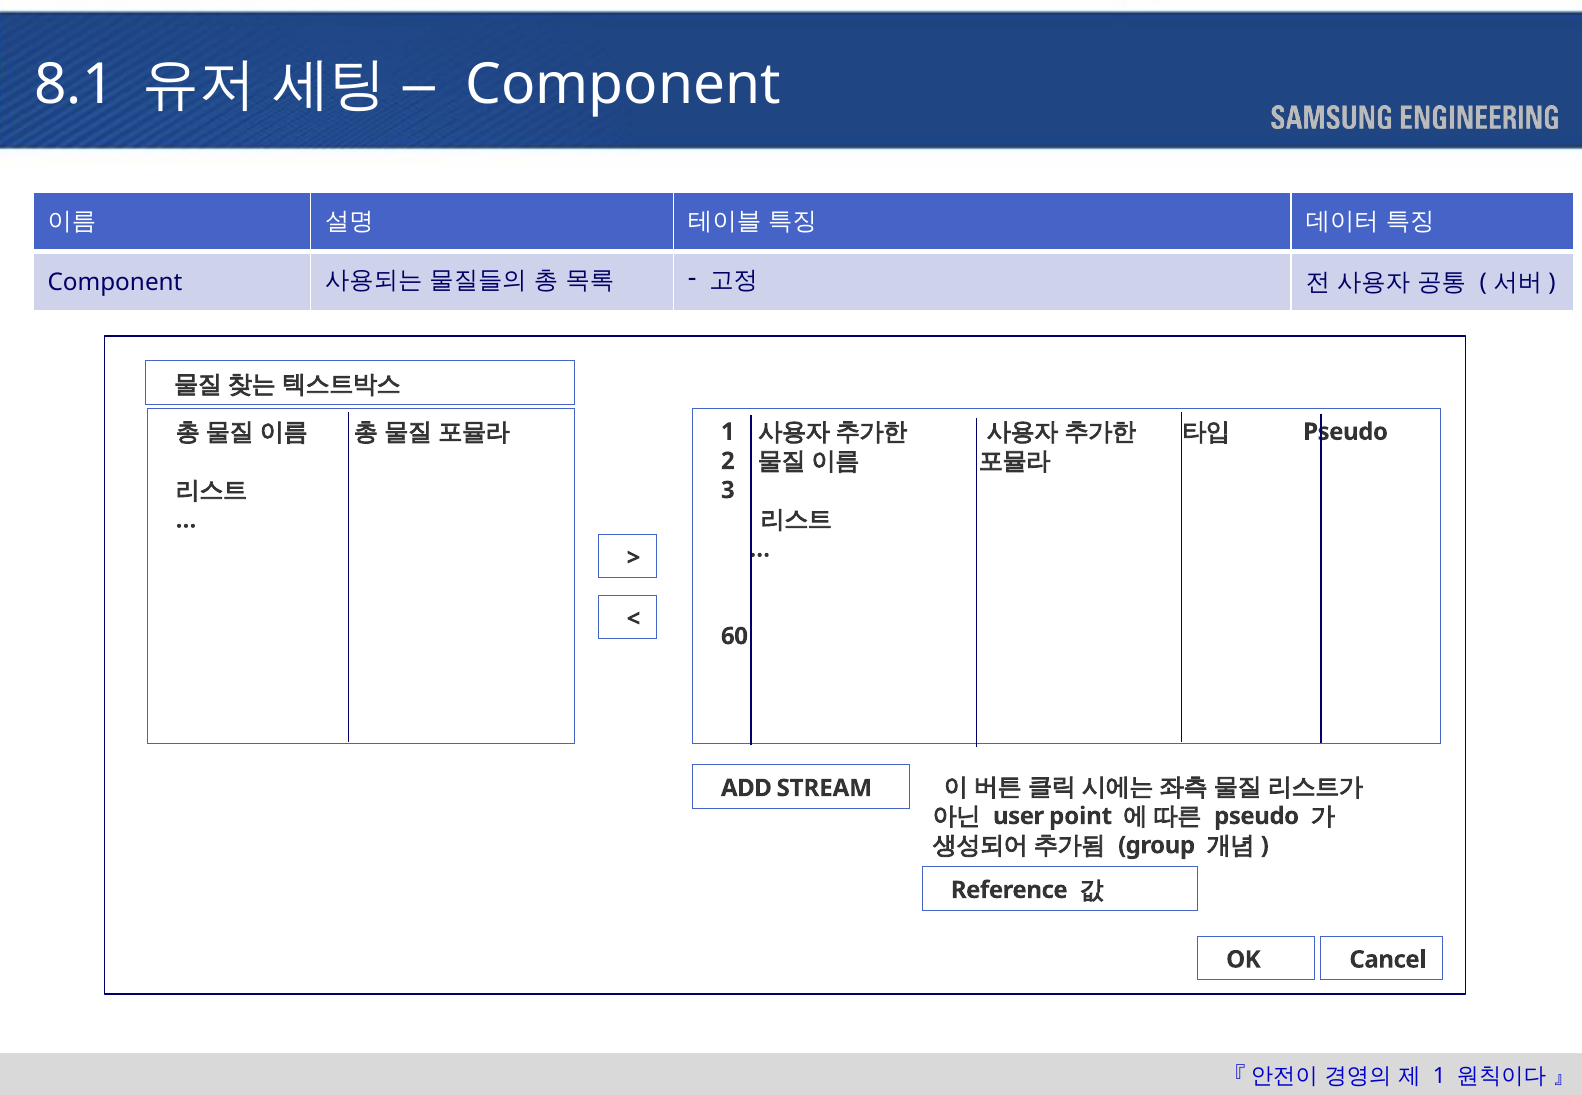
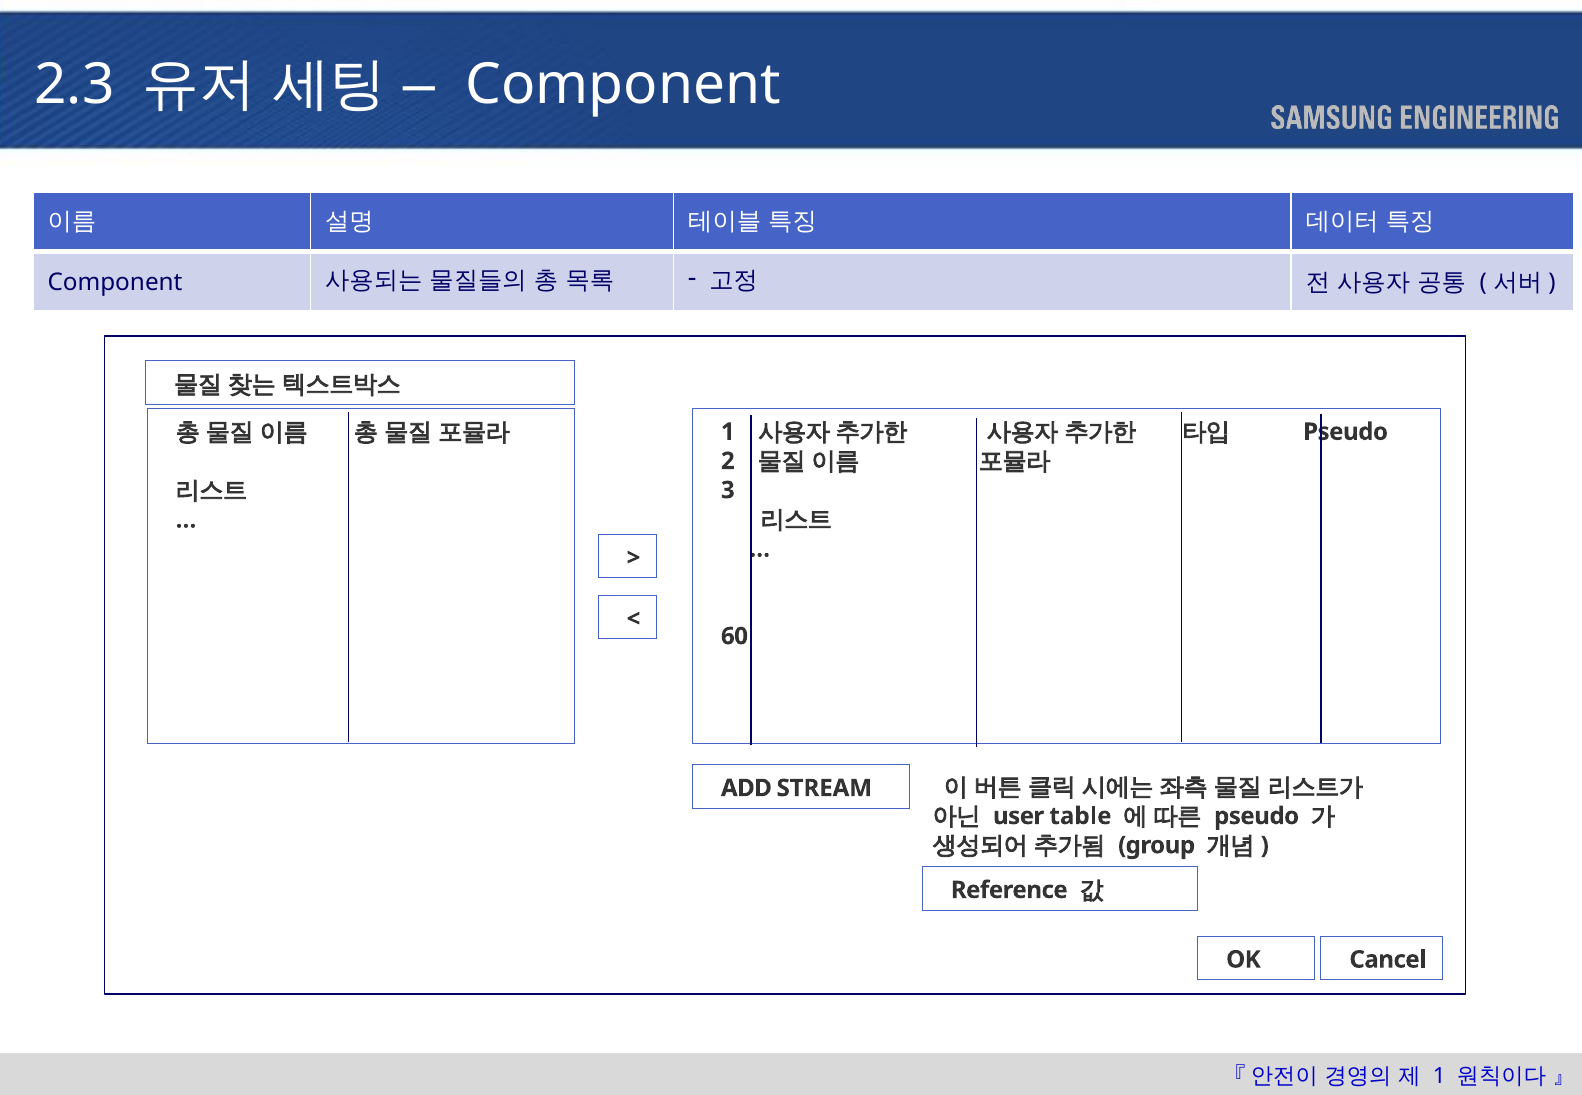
8.1: 8.1 -> 2.3 (75, 85)
point: point -> table (1080, 816)
